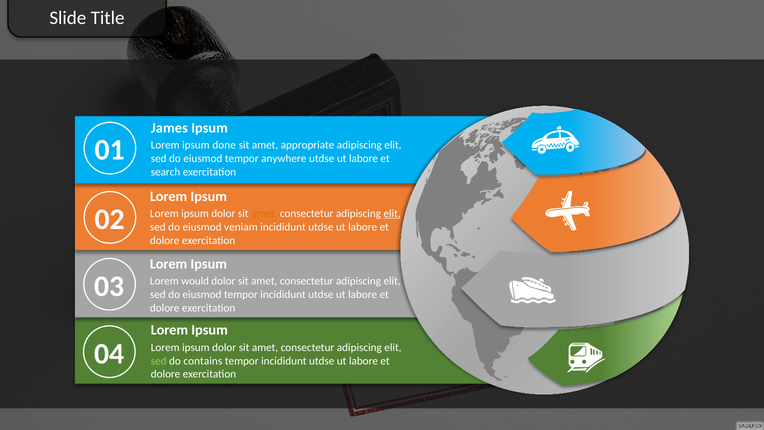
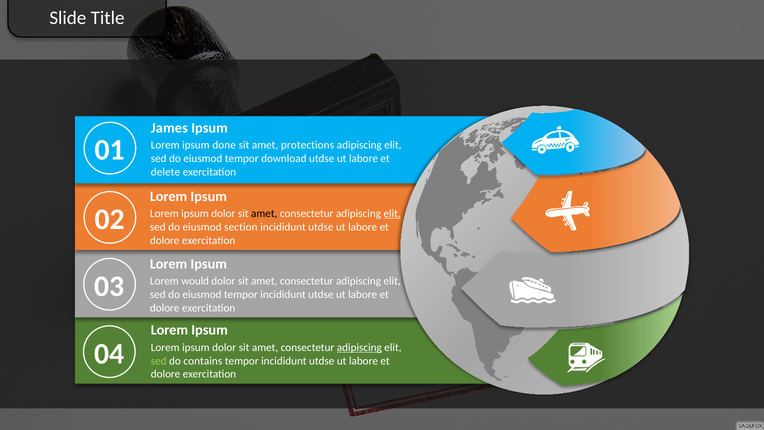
appropriate: appropriate -> protections (308, 145)
anywhere: anywhere -> download (284, 159)
search: search -> delete (165, 172)
amet colour: orange -> black (264, 213)
veniam: veniam -> section (241, 227)
adipiscing underline: none -> present (359, 347)
